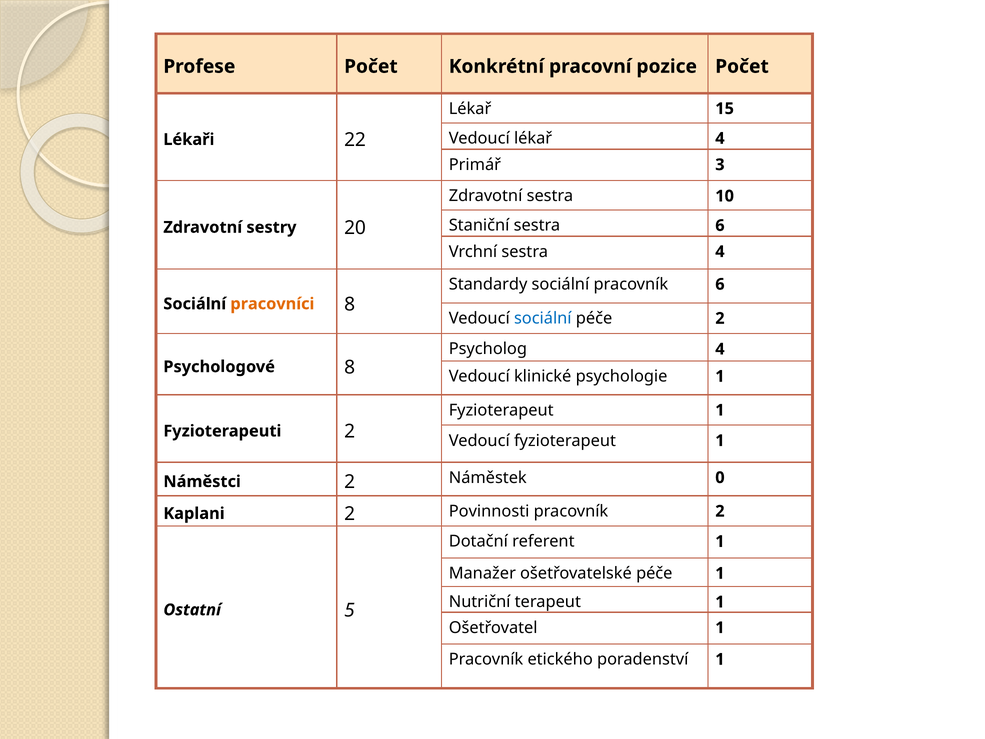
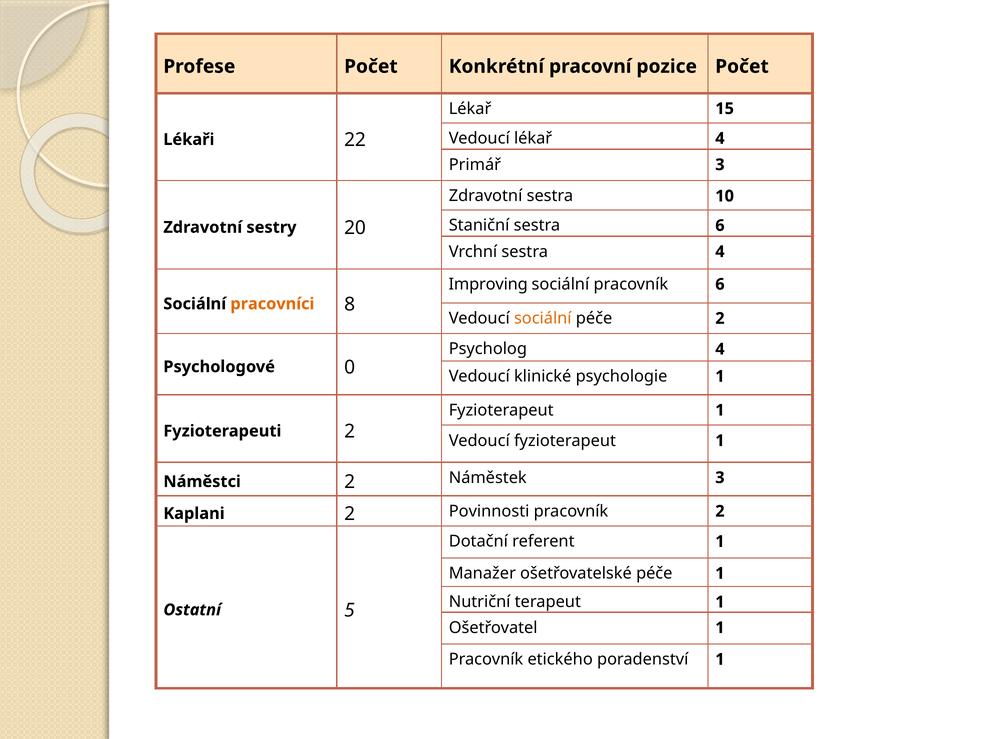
Standardy: Standardy -> Improving (488, 284)
sociální colour: blue -> orange (543, 318)
Psychologové 8: 8 -> 0 (350, 367)
Náměstek 0: 0 -> 3 (720, 478)
